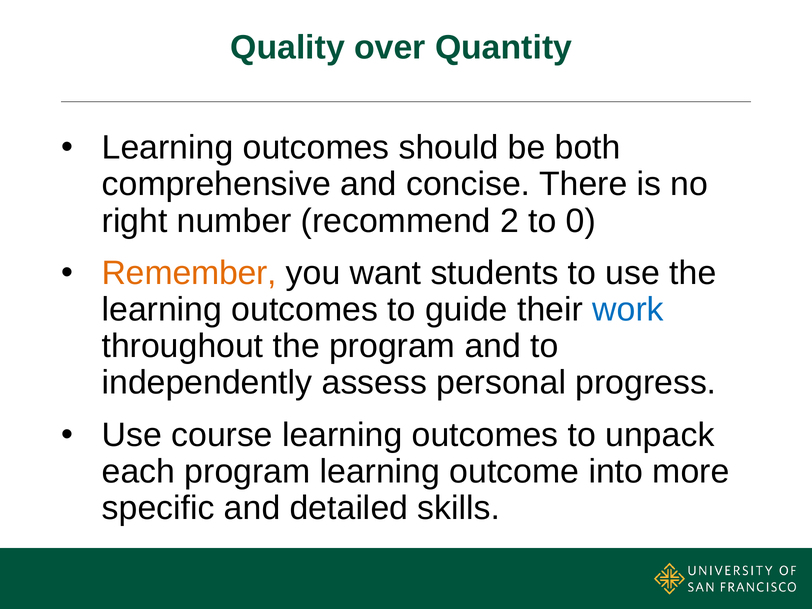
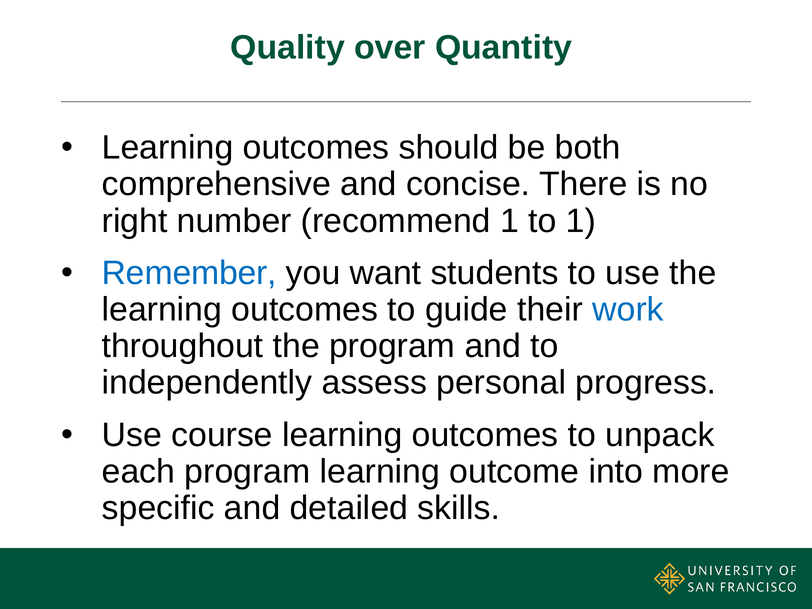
recommend 2: 2 -> 1 (509, 221)
to 0: 0 -> 1 (581, 221)
Remember colour: orange -> blue (189, 273)
